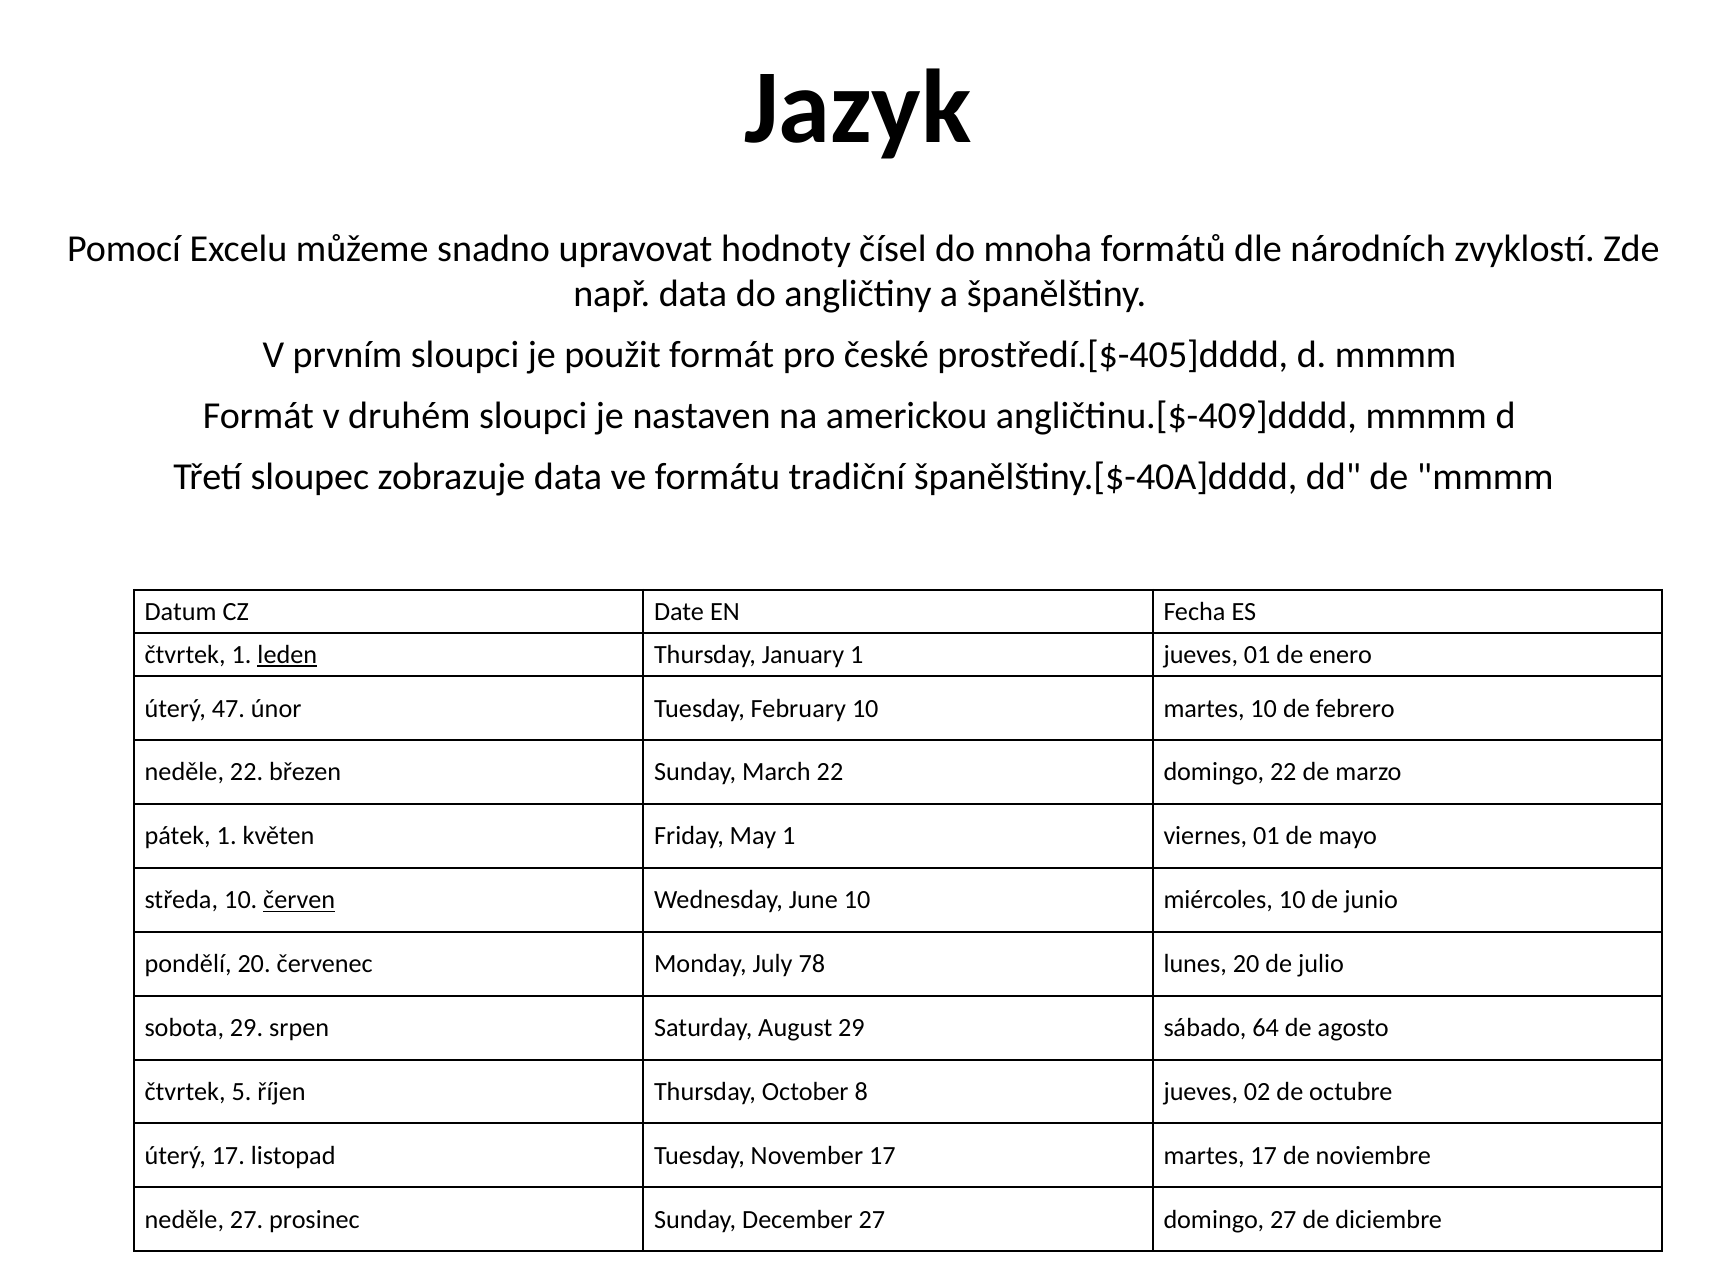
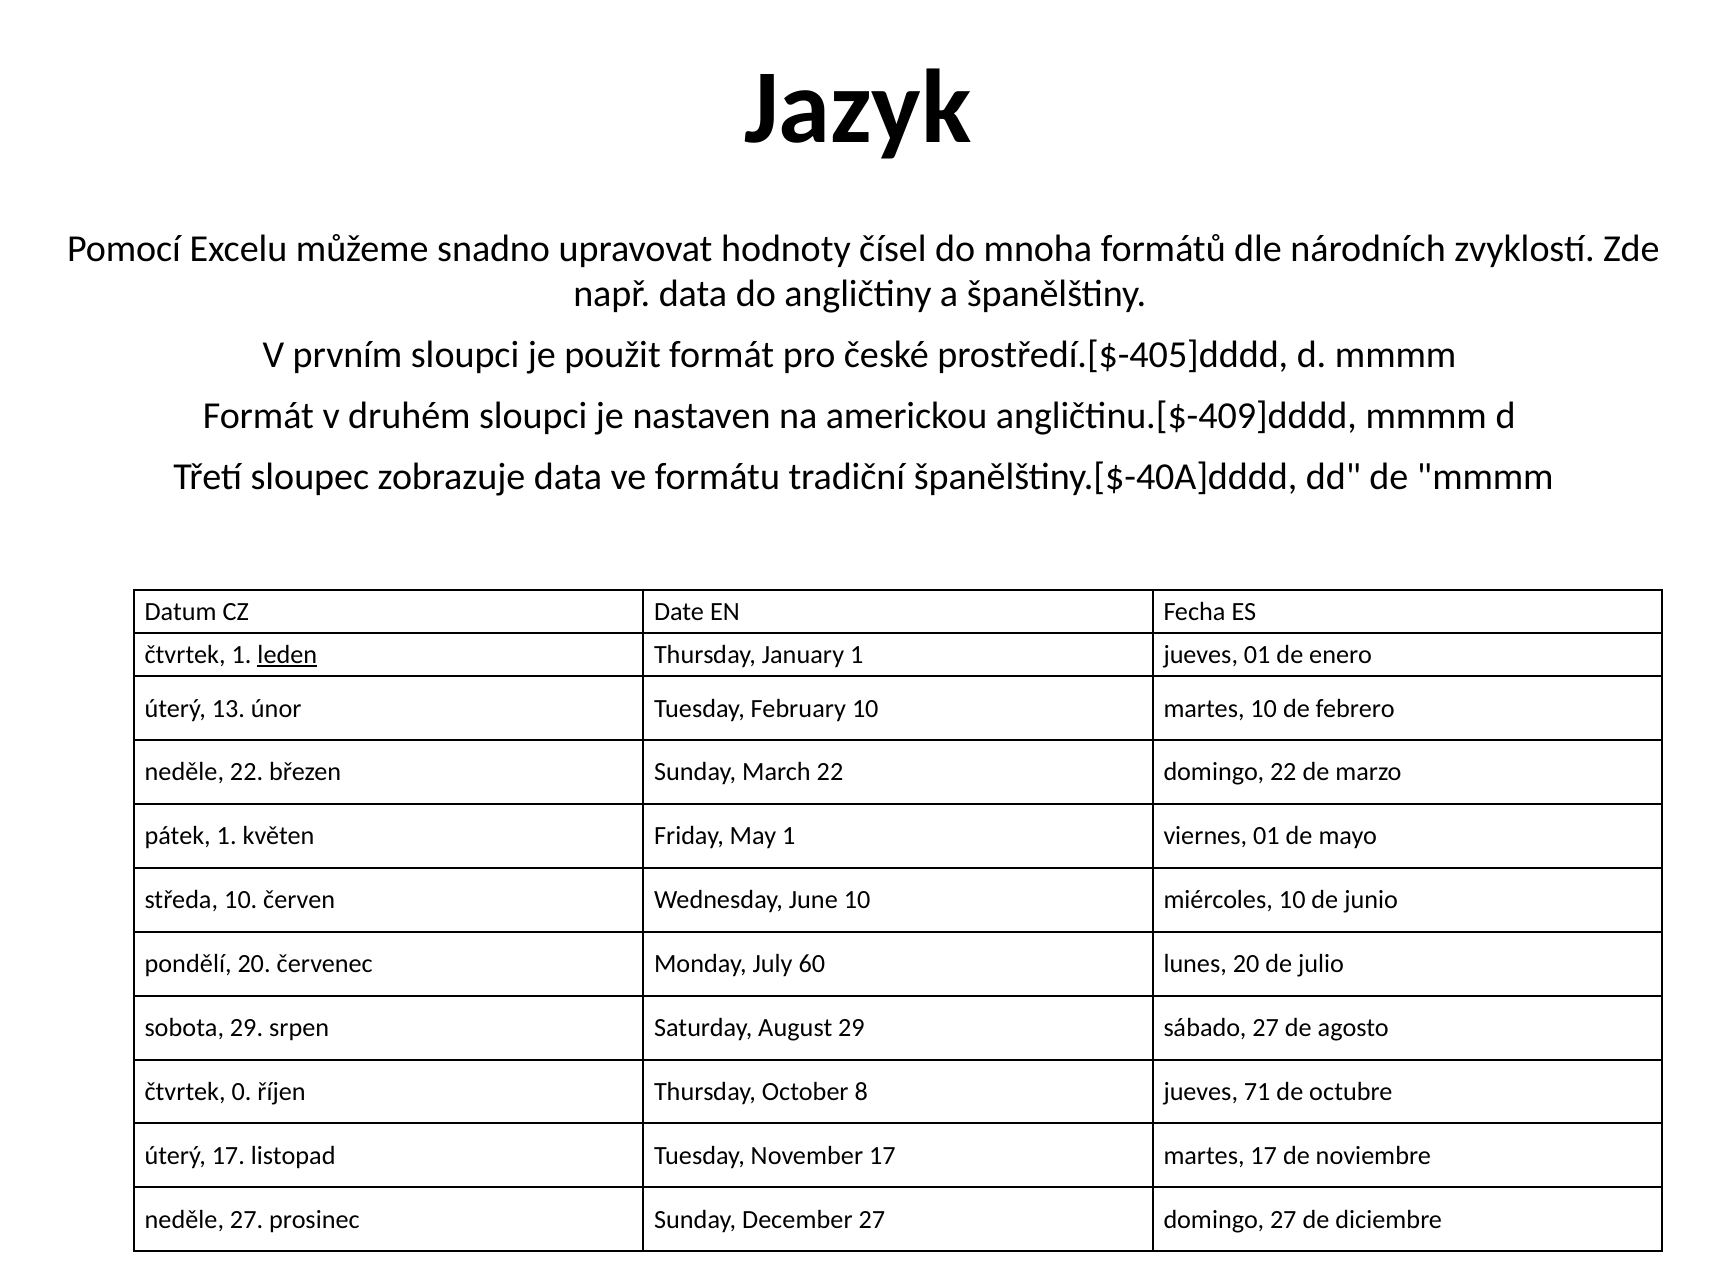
47: 47 -> 13 (228, 708)
červen underline: present -> none (299, 900)
78: 78 -> 60 (812, 964)
sábado 64: 64 -> 27 (1266, 1028)
5: 5 -> 0 (241, 1092)
02: 02 -> 71 (1257, 1092)
